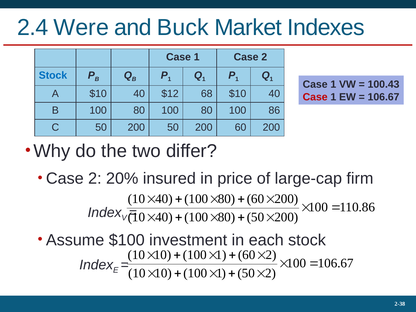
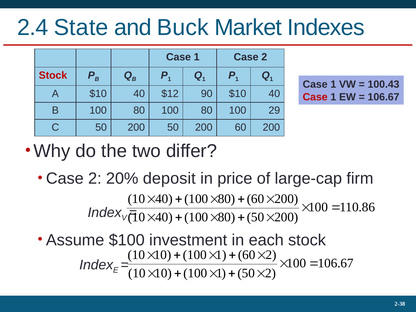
Were: Were -> State (81, 28)
Stock colour: blue -> red (53, 75)
68: 68 -> 90 (207, 94)
86: 86 -> 29 (274, 110)
insured: insured -> deposit (169, 179)
